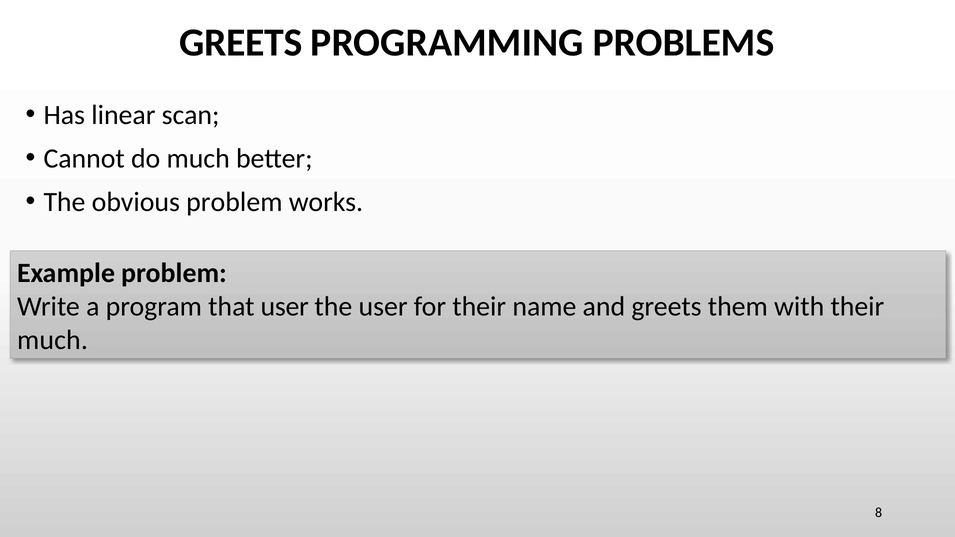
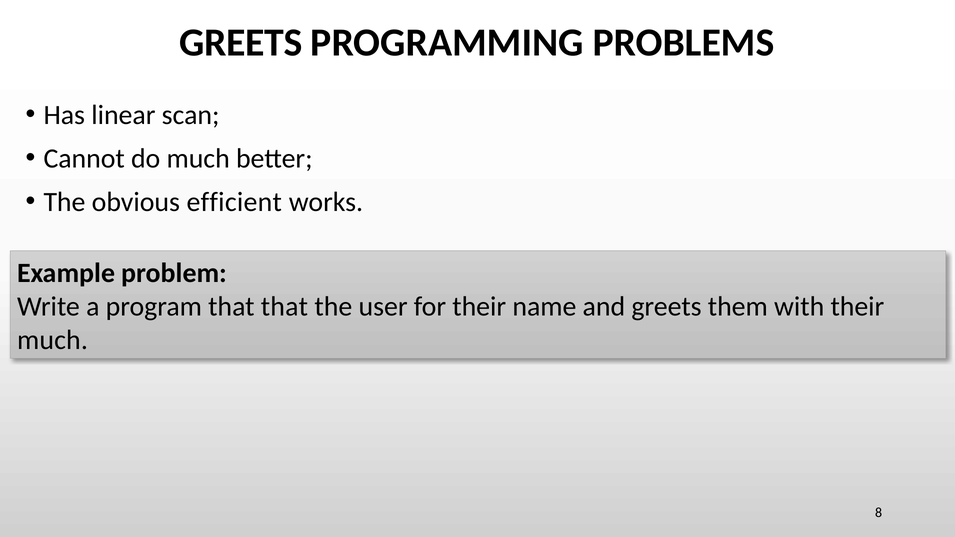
obvious problem: problem -> efficient (234, 202)
that user: user -> that (284, 307)
